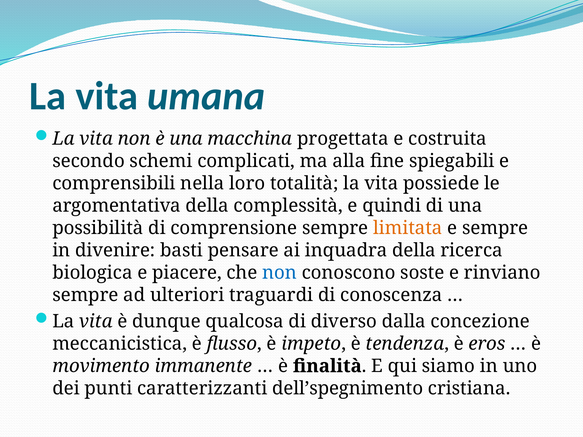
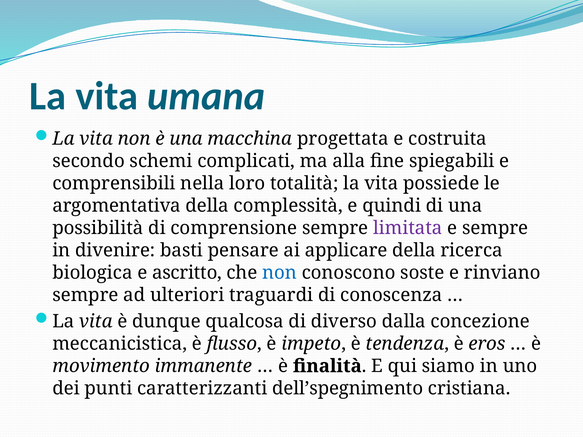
limitata colour: orange -> purple (408, 228)
inquadra: inquadra -> applicare (346, 250)
piacere: piacere -> ascritto (187, 273)
